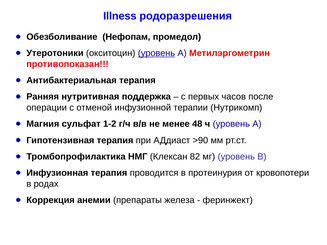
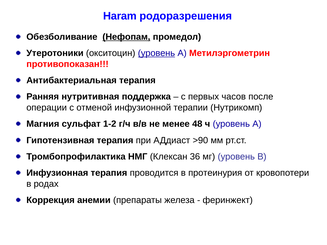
Illness: Illness -> Haram (120, 16)
Нефопам underline: none -> present (126, 37)
82: 82 -> 36 (195, 157)
